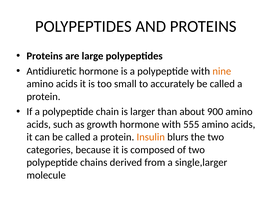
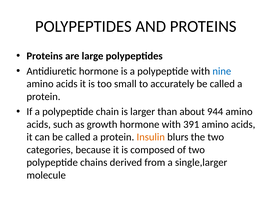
nine colour: orange -> blue (222, 71)
900: 900 -> 944 (215, 112)
555: 555 -> 391 (191, 124)
